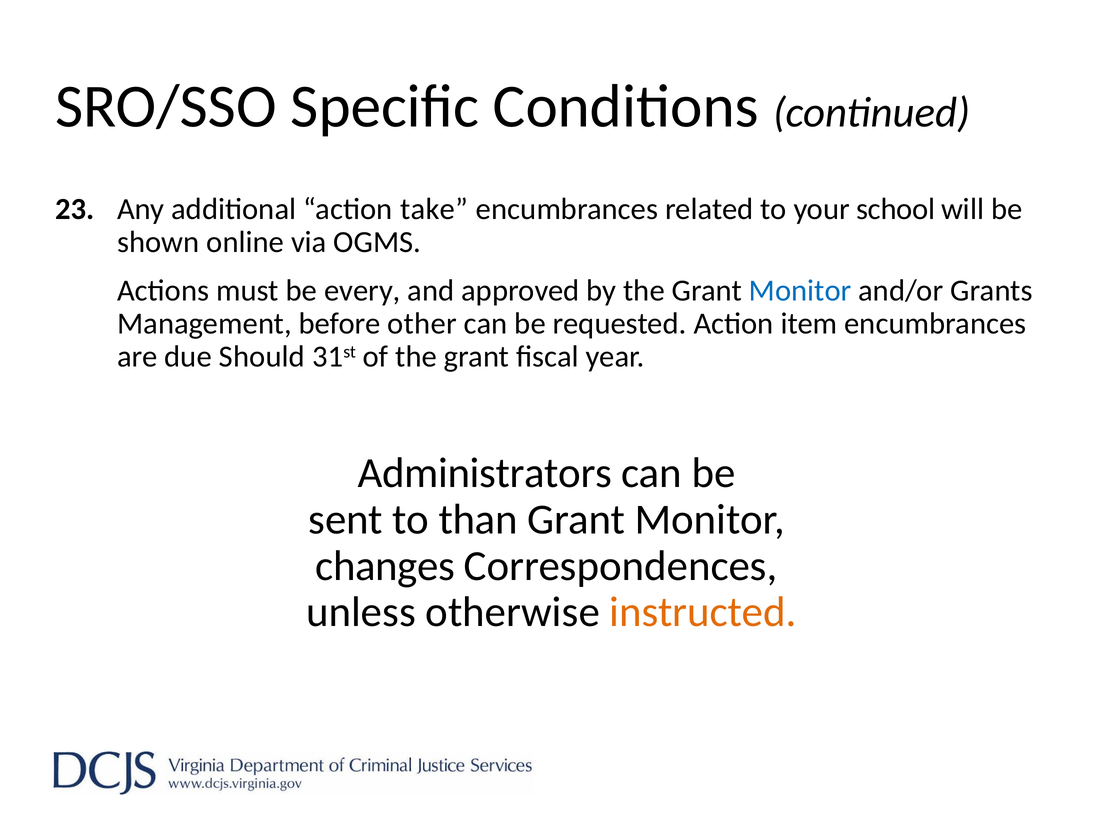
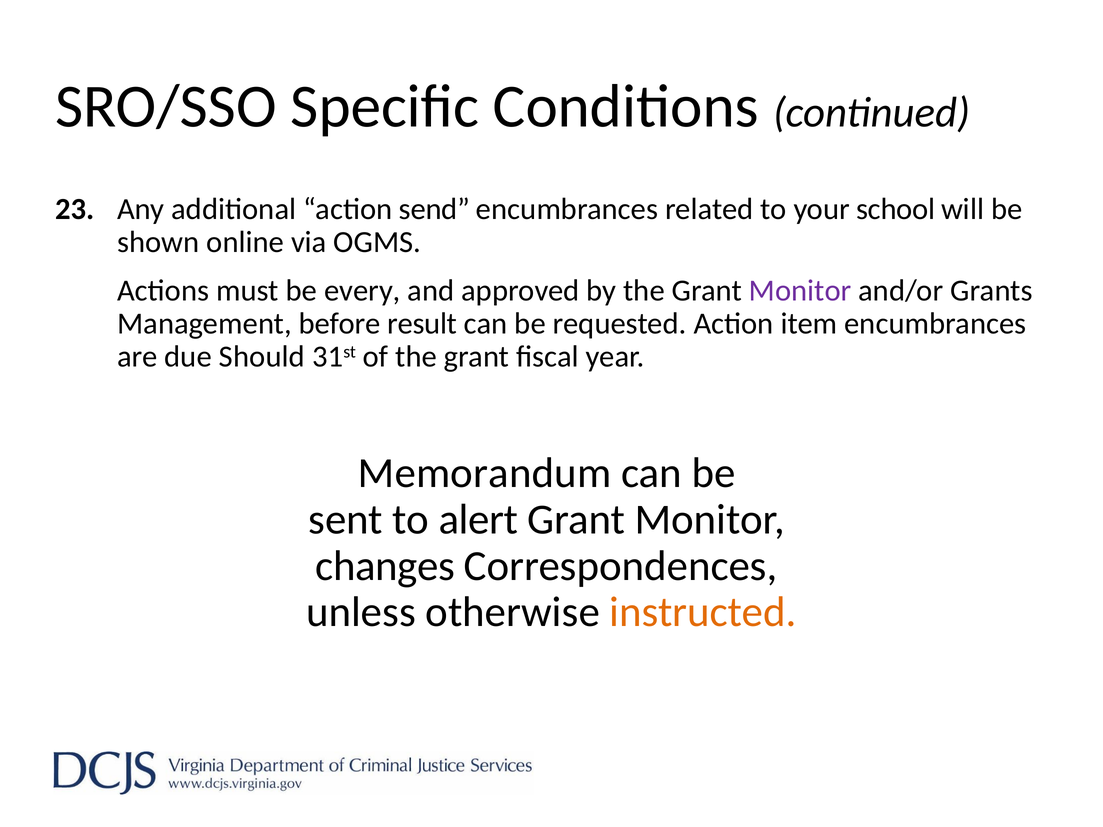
take: take -> send (434, 209)
Monitor colour: blue -> purple (800, 291)
other: other -> result (422, 324)
Administrators: Administrators -> Memorandum (485, 473)
than: than -> alert (478, 520)
